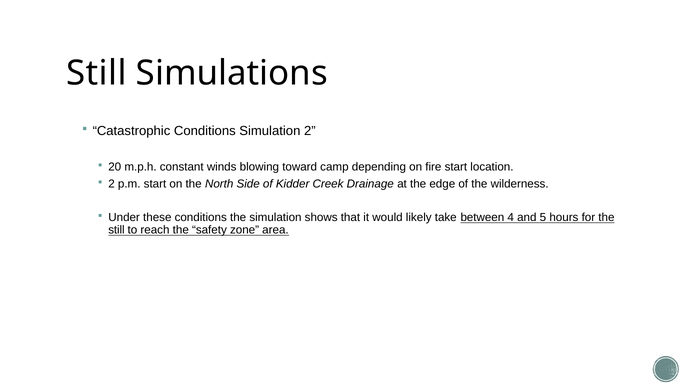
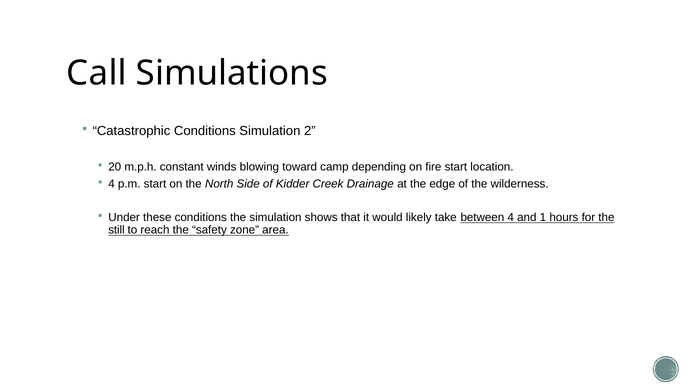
Still: Still -> Call (97, 74)
2: 2 -> 4 (112, 184)
5: 5 -> 1 (543, 218)
